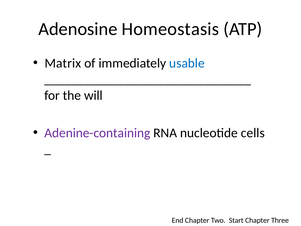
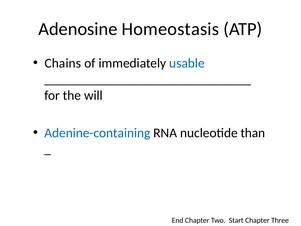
Matrix: Matrix -> Chains (63, 63)
Adenine-containing colour: purple -> blue (97, 133)
cells: cells -> than (253, 133)
